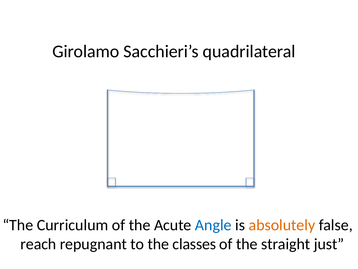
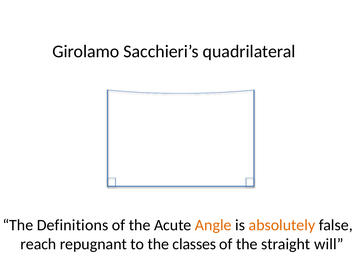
Curriculum: Curriculum -> Definitions (72, 225)
Angle colour: blue -> orange (213, 225)
just: just -> will (329, 244)
